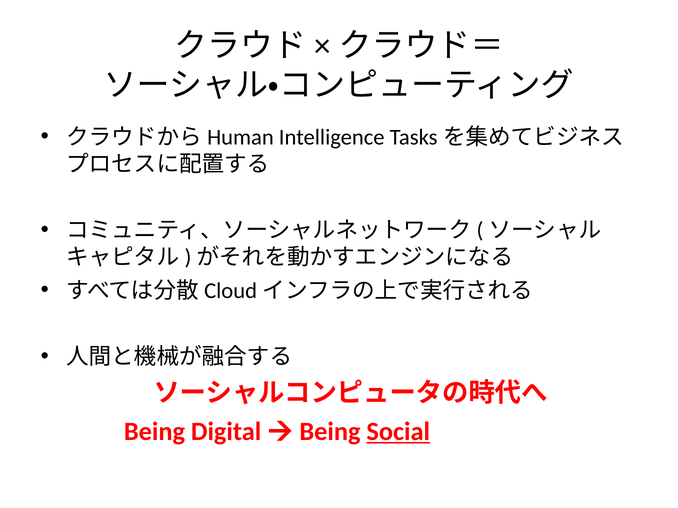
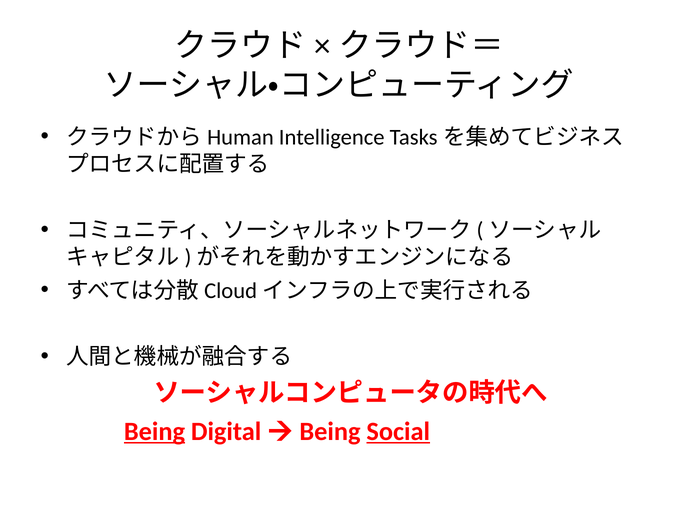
Being underline: none -> present (155, 432)
